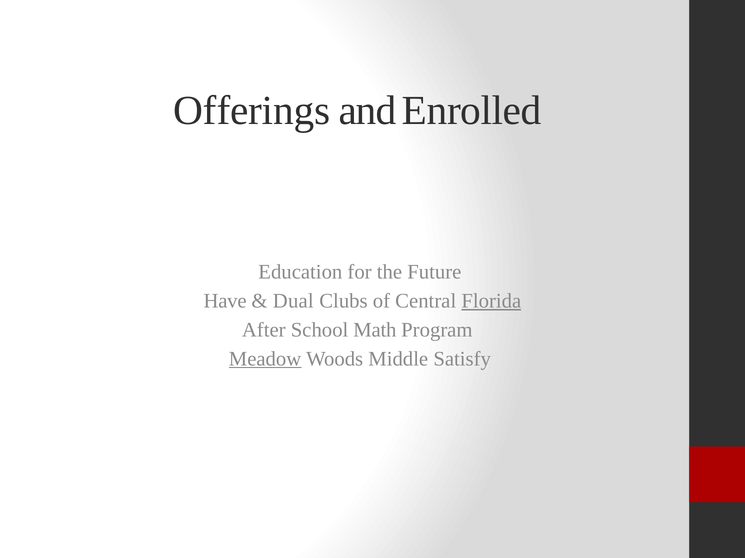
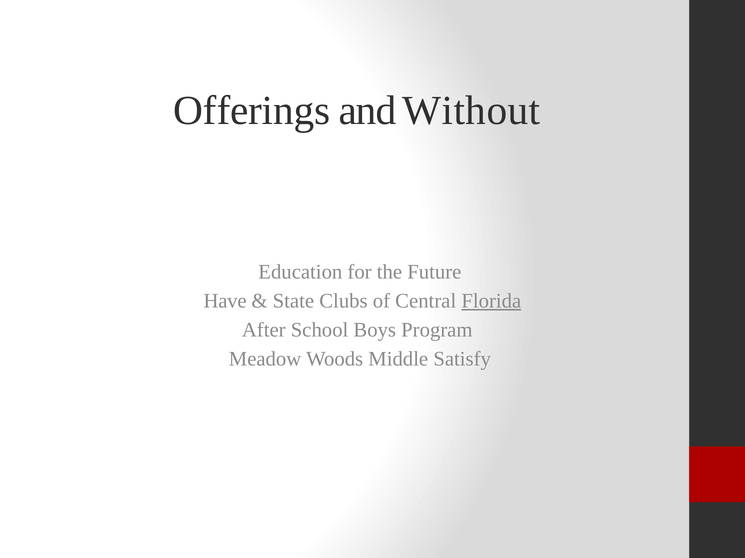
Enrolled: Enrolled -> Without (471, 111)
Dual: Dual -> State (293, 301)
Math: Math -> Boys (375, 330)
Meadow underline: present -> none (265, 359)
